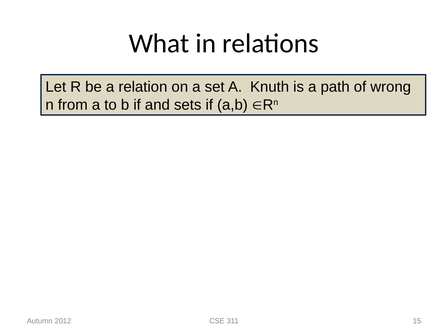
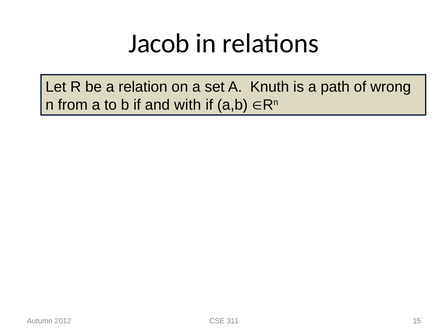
What: What -> Jacob (159, 43)
sets: sets -> with (188, 105)
